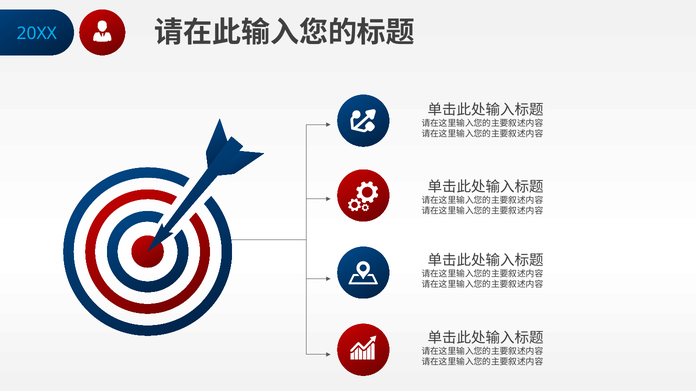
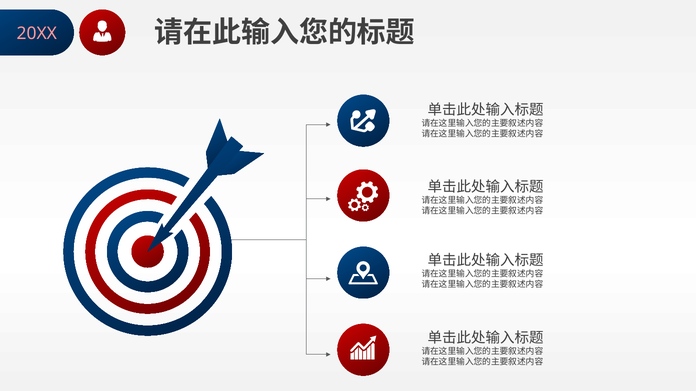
20XX colour: light blue -> pink (37, 34)
